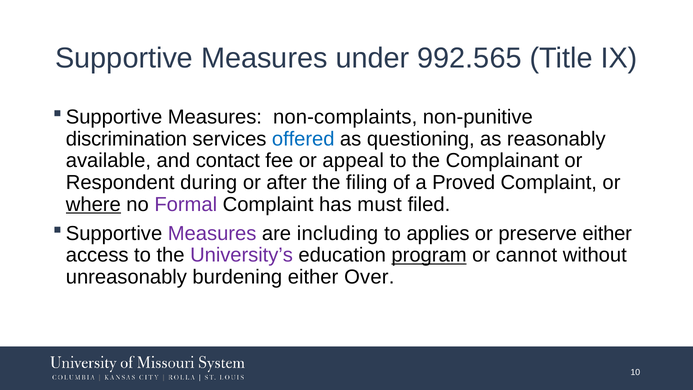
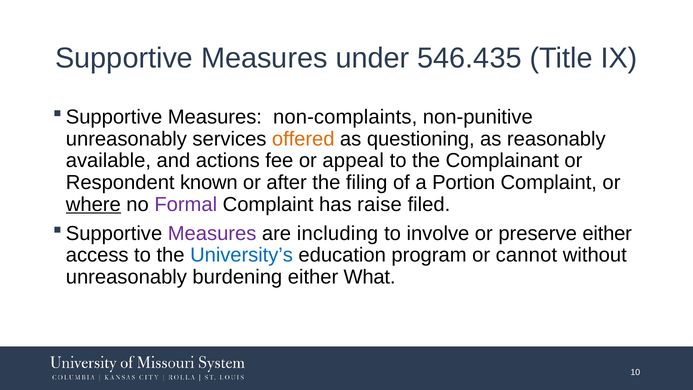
992.565: 992.565 -> 546.435 (469, 58)
discrimination: discrimination -> unreasonably (126, 139)
offered colour: blue -> orange (303, 139)
contact: contact -> actions (228, 161)
during: during -> known (209, 183)
Proved: Proved -> Portion (464, 183)
must: must -> raise (380, 204)
applies: applies -> involve (438, 233)
University’s colour: purple -> blue (242, 255)
program underline: present -> none (429, 255)
Over: Over -> What (370, 277)
